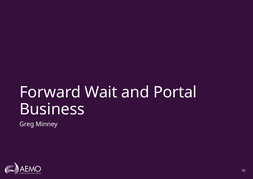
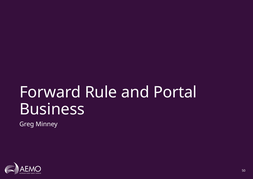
Wait: Wait -> Rule (101, 92)
